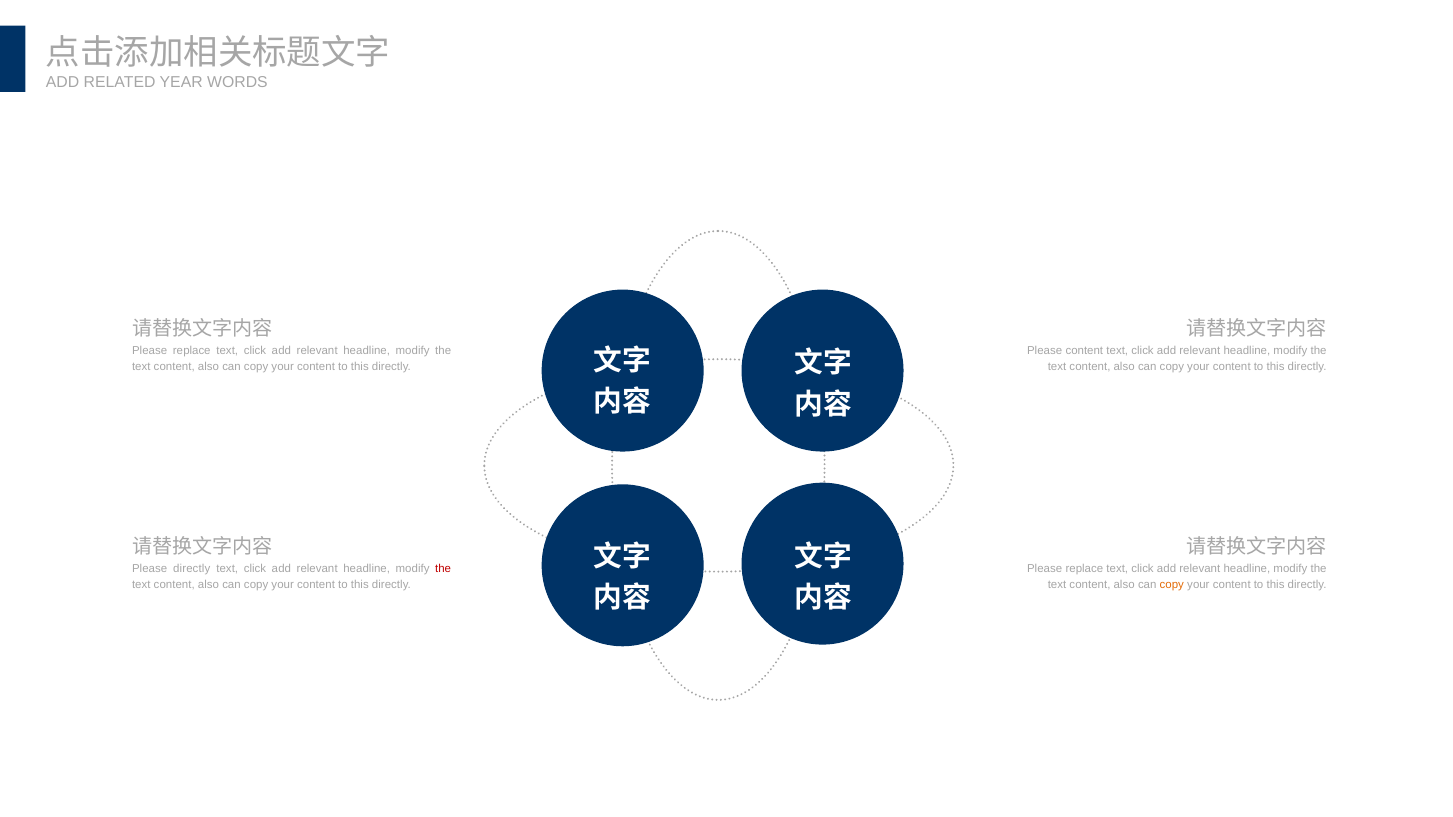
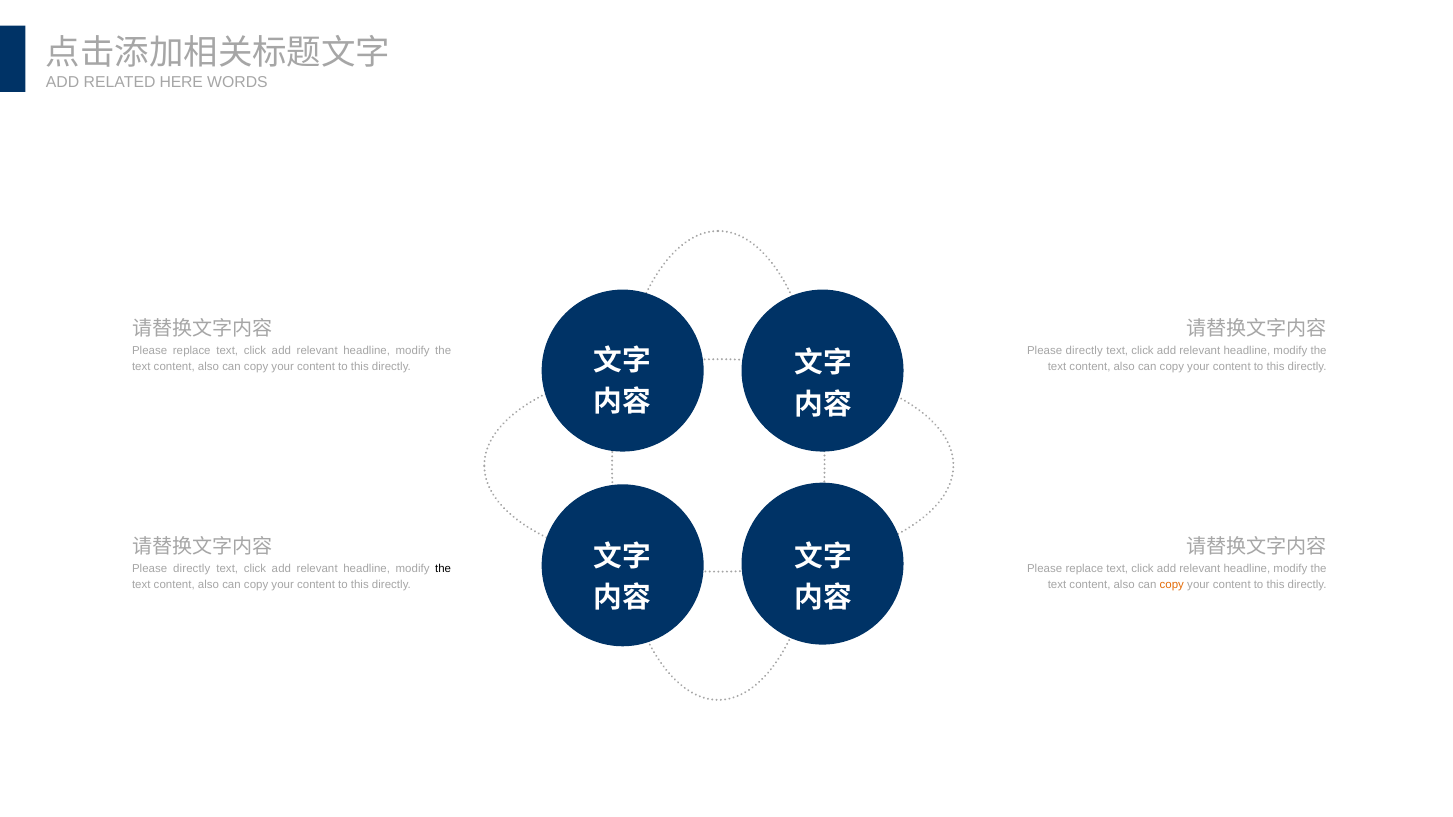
YEAR: YEAR -> HERE (181, 82)
content: content -> directly (1084, 351)
the colour: red -> black (443, 569)
